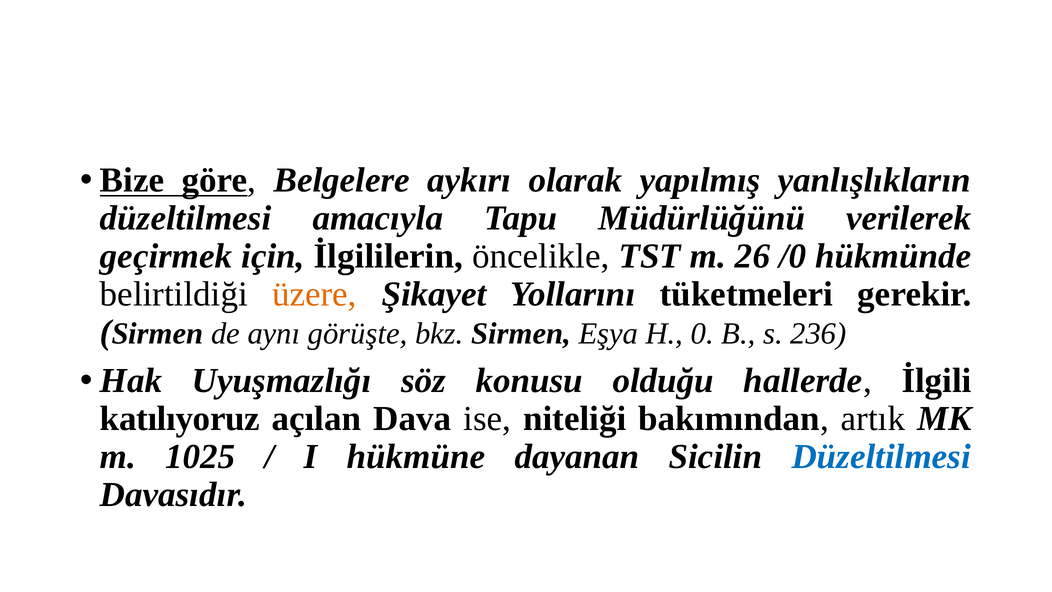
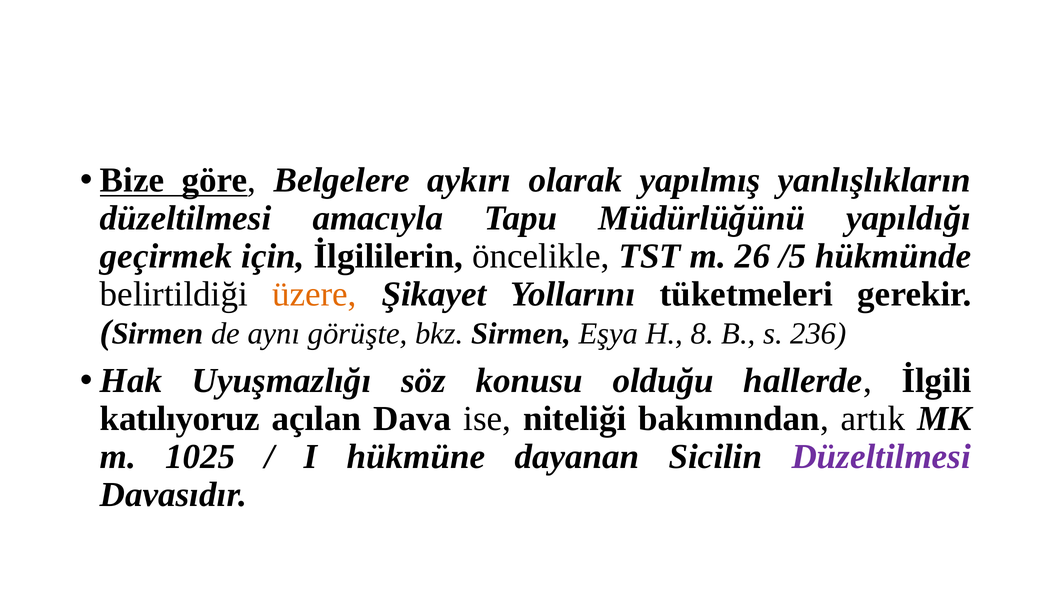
verilerek: verilerek -> yapıldığı (909, 218)
/0: /0 -> /5 (793, 256)
0: 0 -> 8 (702, 333)
Düzeltilmesi colour: blue -> purple (881, 456)
